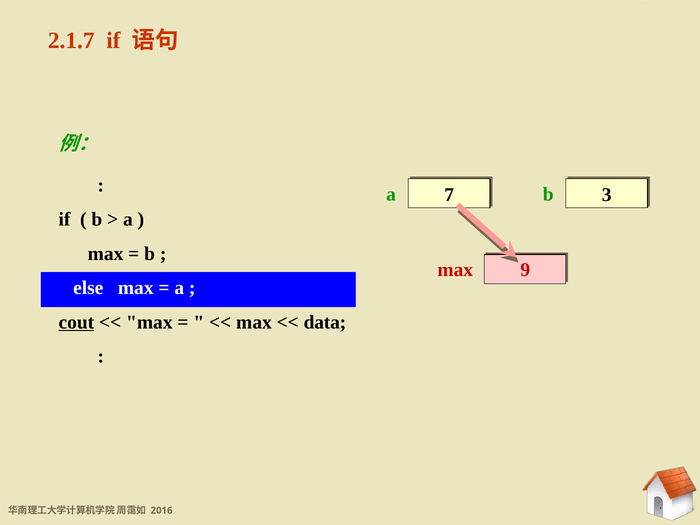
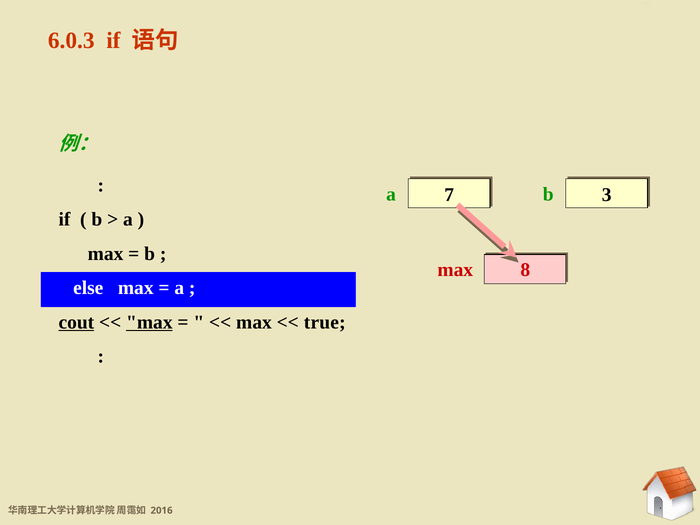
2.1.7: 2.1.7 -> 6.0.3 (71, 40)
9: 9 -> 8 (525, 270)
max underline: none -> present (149, 322)
data: data -> true (325, 322)
